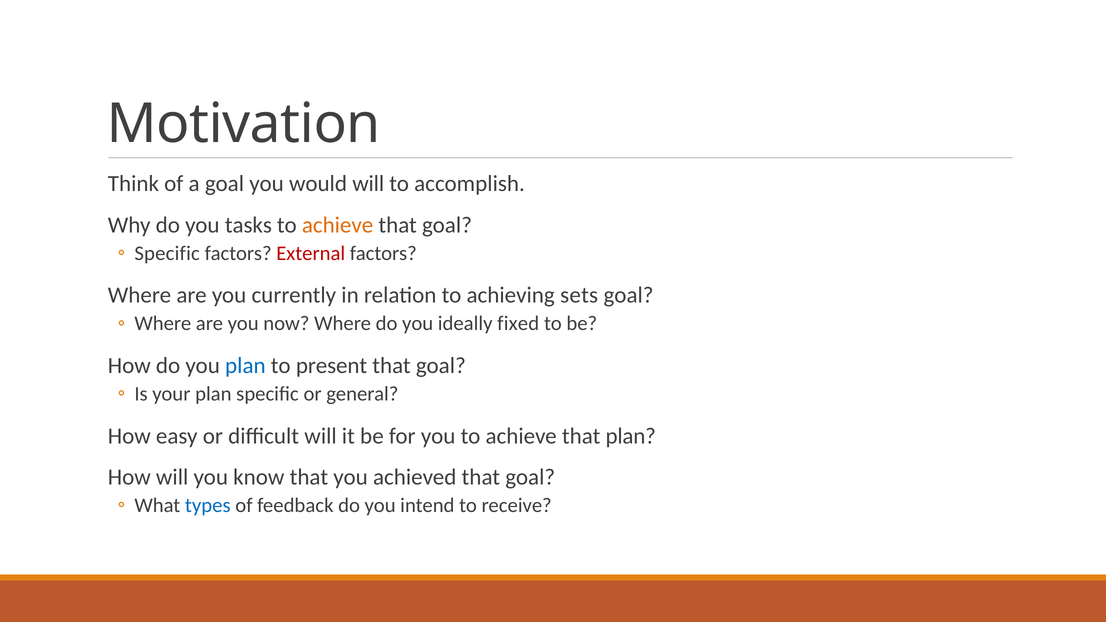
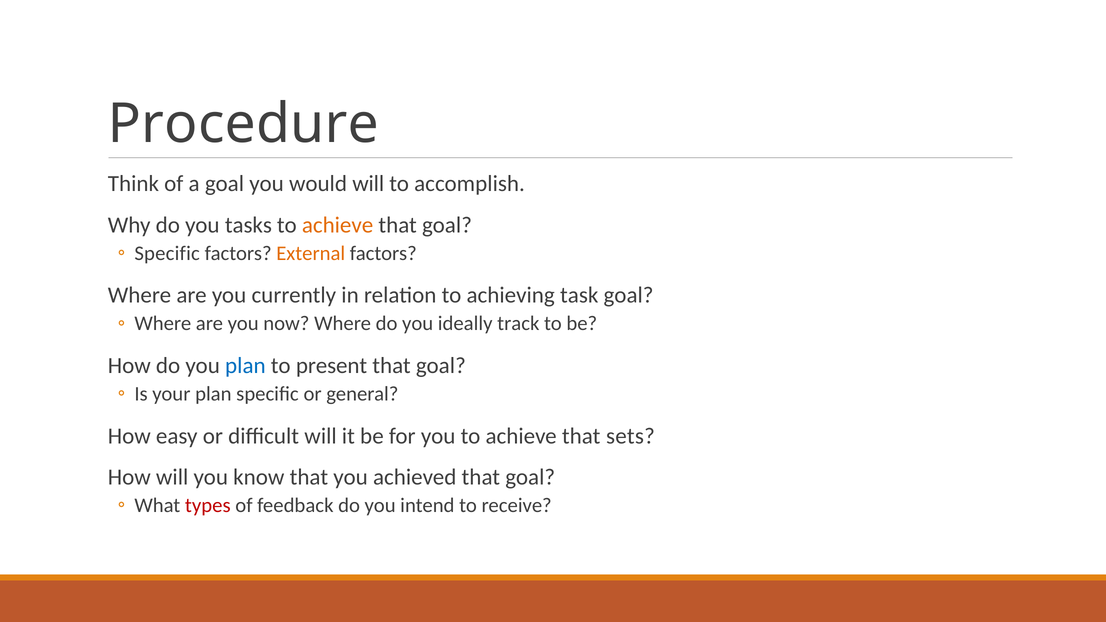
Motivation: Motivation -> Procedure (243, 124)
External colour: red -> orange (311, 253)
sets: sets -> task (579, 295)
fixed: fixed -> track (518, 324)
that plan: plan -> sets (630, 436)
types colour: blue -> red (208, 505)
